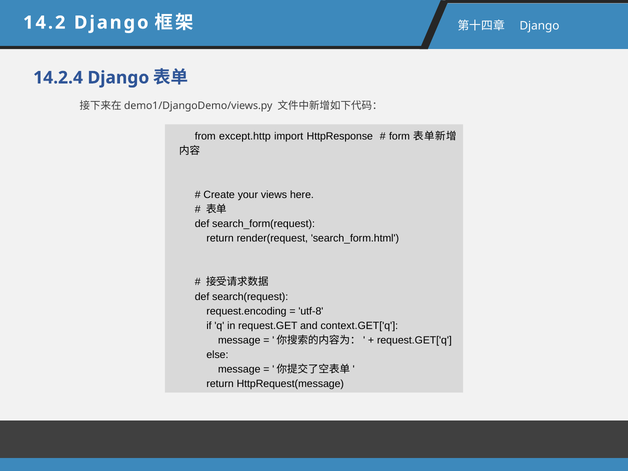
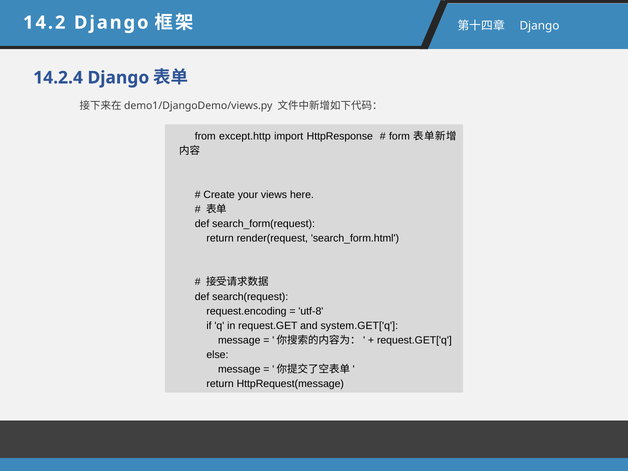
context.GET['q: context.GET['q -> system.GET['q (359, 326)
